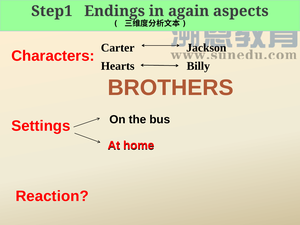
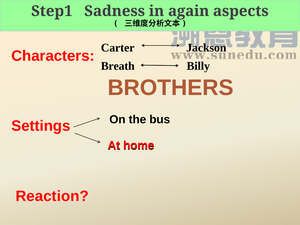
Endings: Endings -> Sadness (115, 11)
Hearts: Hearts -> Breath (118, 66)
